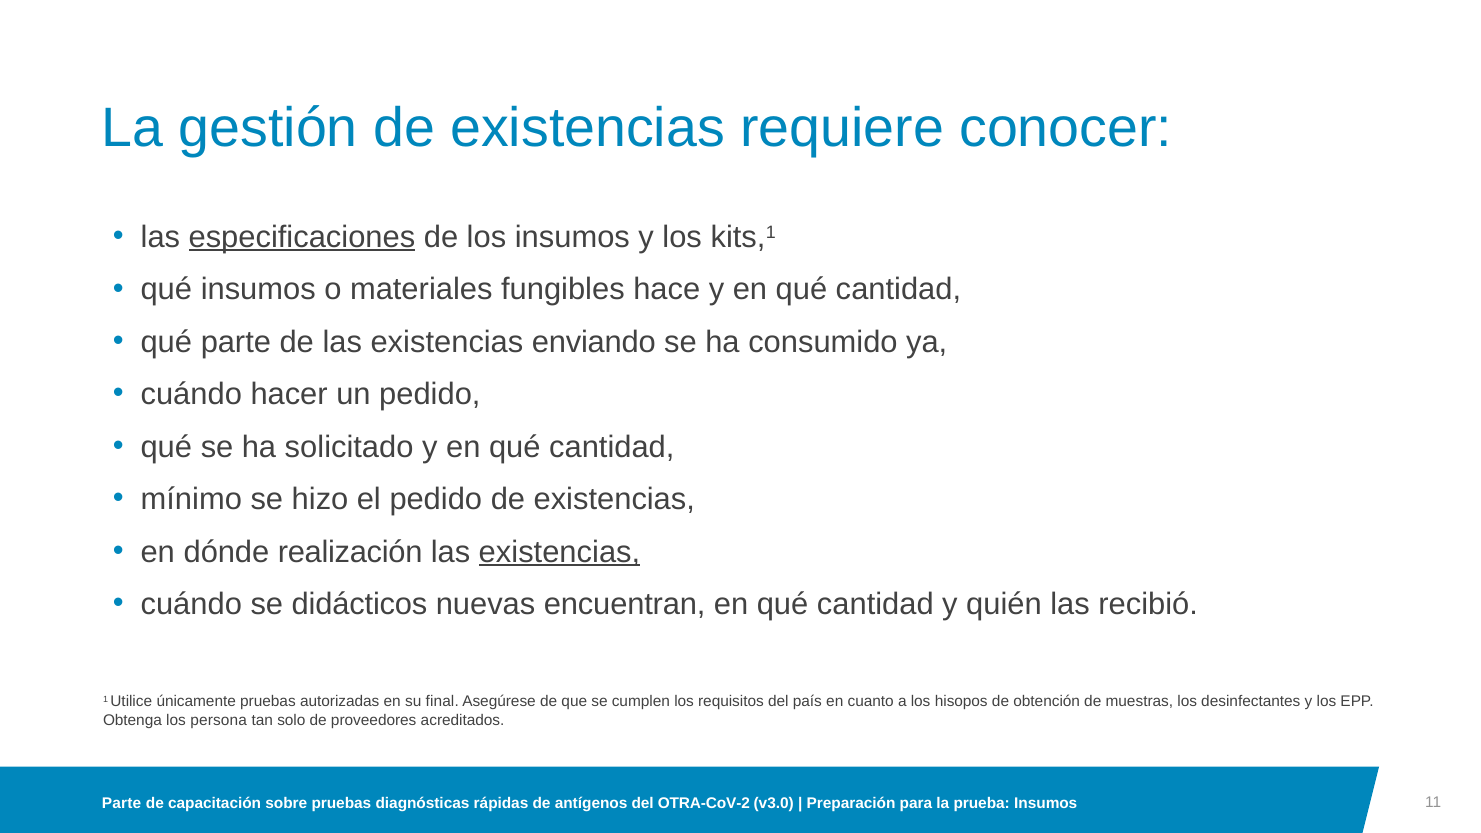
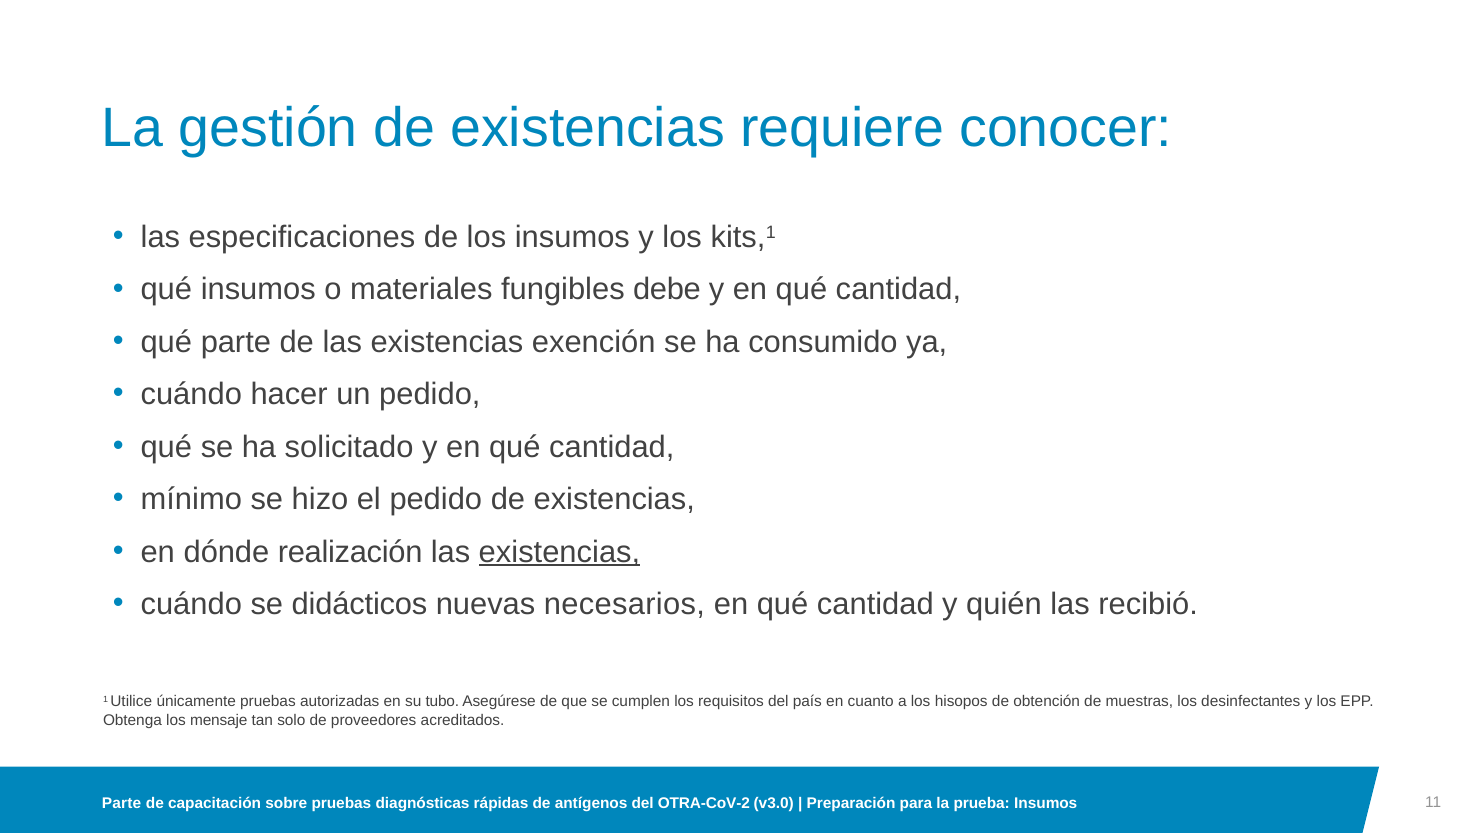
especificaciones underline: present -> none (302, 237)
hace: hace -> debe (667, 290)
enviando: enviando -> exención (594, 342)
encuentran: encuentran -> necesarios (624, 604)
final: final -> tubo (442, 702)
persona: persona -> mensaje (219, 720)
